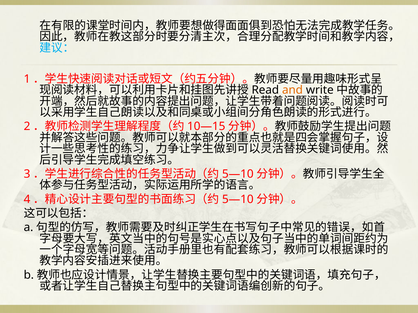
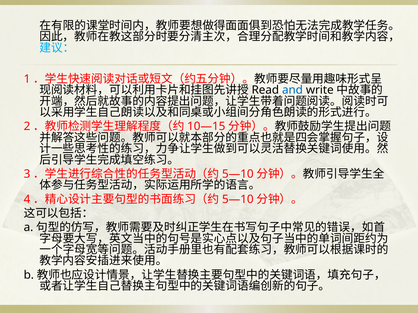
and colour: orange -> blue (292, 90)
